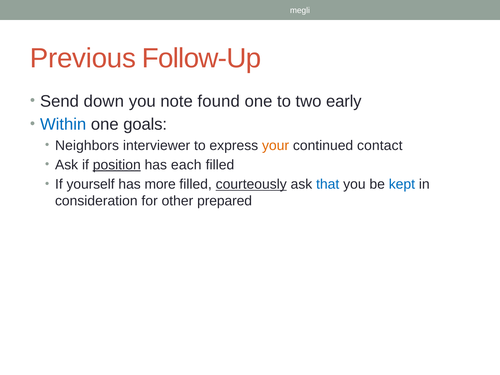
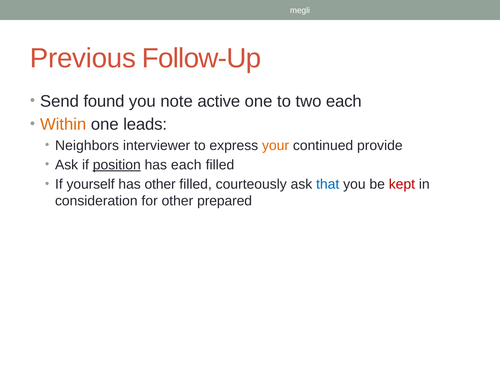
down: down -> found (104, 101)
found: found -> active (219, 101)
two early: early -> each (344, 101)
Within colour: blue -> orange (63, 124)
goals: goals -> leads (145, 124)
contact: contact -> provide (380, 145)
has more: more -> other (160, 184)
courteously underline: present -> none (251, 184)
kept colour: blue -> red (402, 184)
